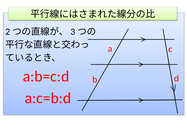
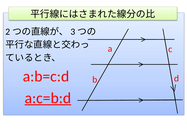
a:c=b:d underline: none -> present (48, 98)
